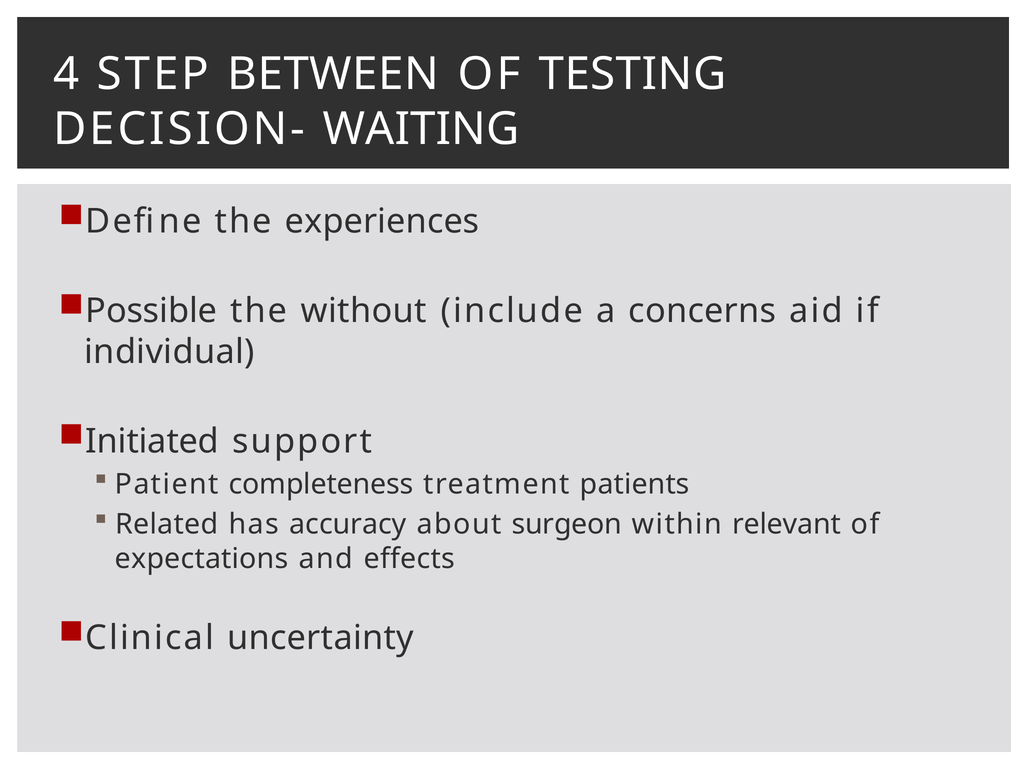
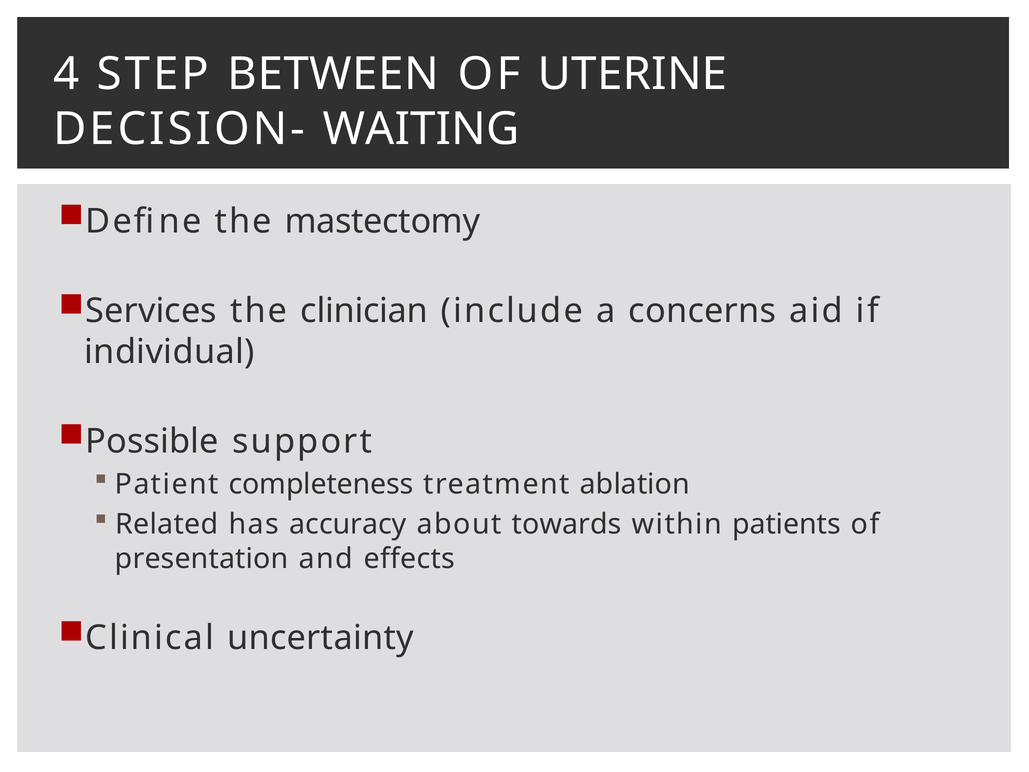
TESTING: TESTING -> UTERINE (633, 74)
experiences: experiences -> mastectomy (382, 222)
Possible: Possible -> Services (151, 311)
without: without -> clinician (364, 311)
Initiated: Initiated -> Possible (152, 441)
patients: patients -> ablation (635, 484)
surgeon: surgeon -> towards (567, 524)
relevant: relevant -> patients (786, 524)
expectations: expectations -> presentation (202, 558)
